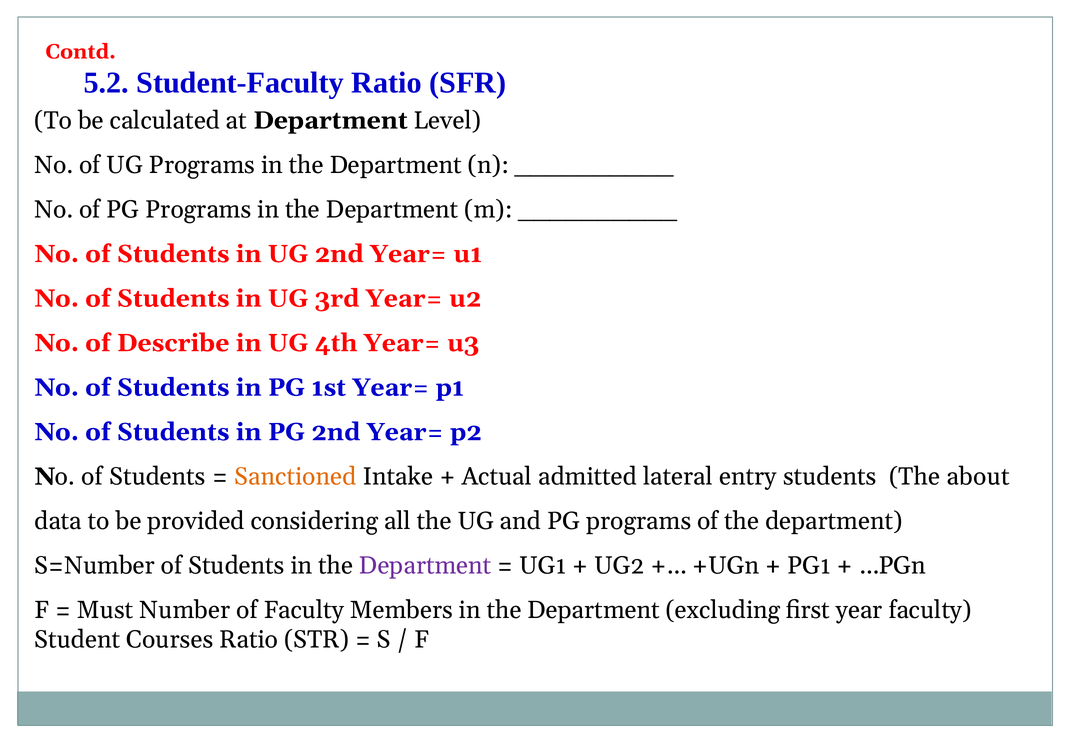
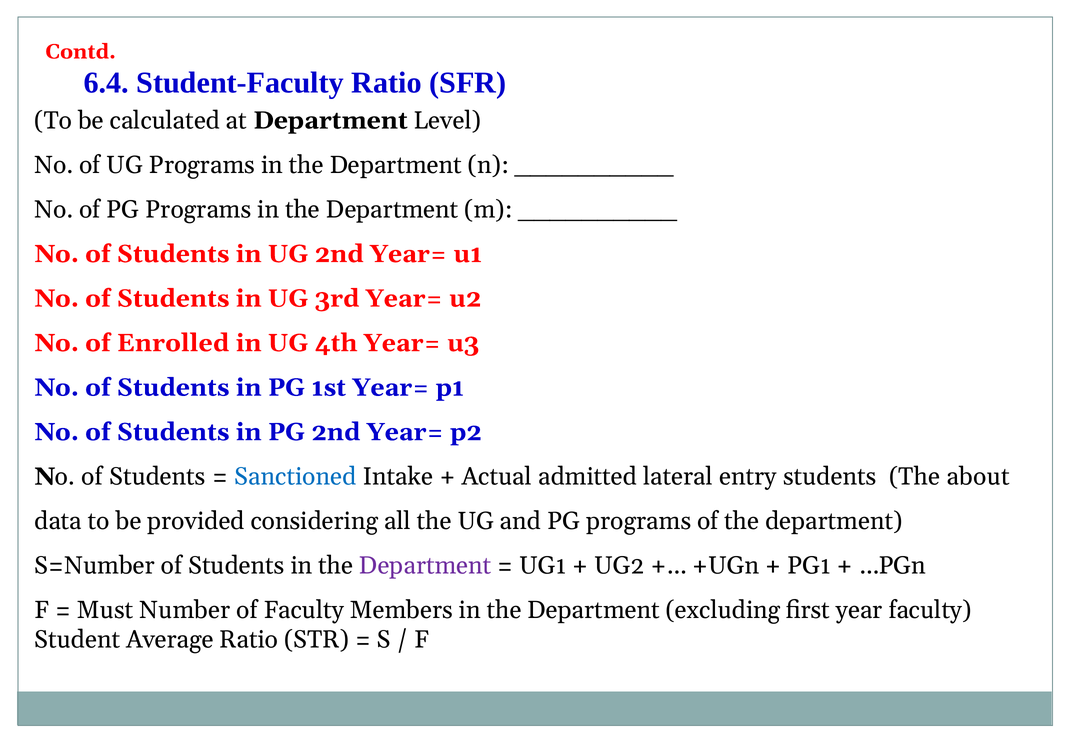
5.2: 5.2 -> 6.4 (106, 83)
Describe: Describe -> Enrolled (173, 343)
Sanctioned colour: orange -> blue (295, 476)
Courses: Courses -> Average (170, 639)
